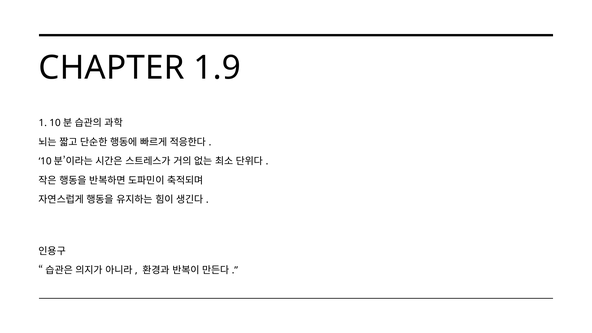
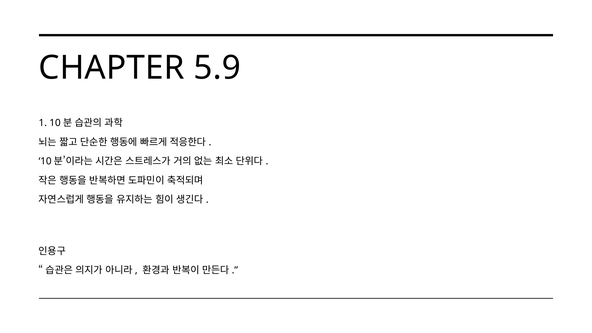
1.9: 1.9 -> 5.9 (217, 68)
